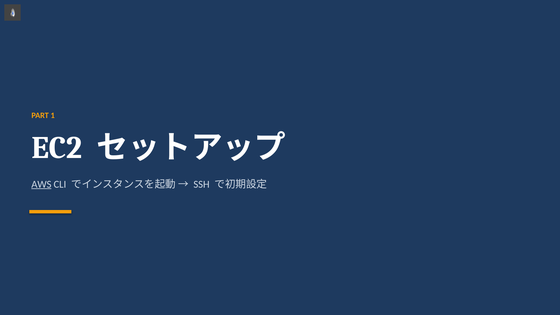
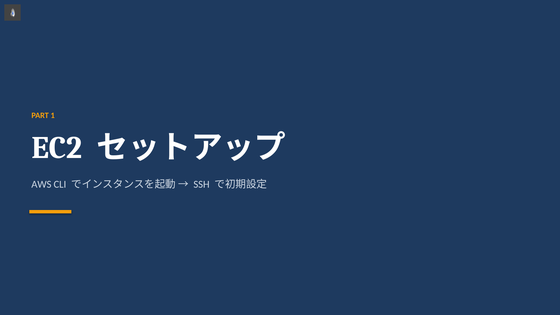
AWS underline: present -> none (41, 184)
